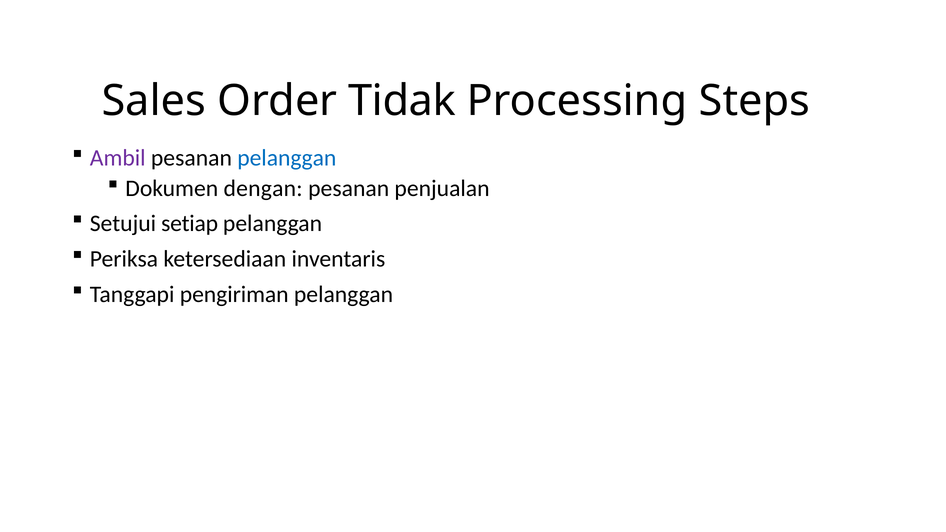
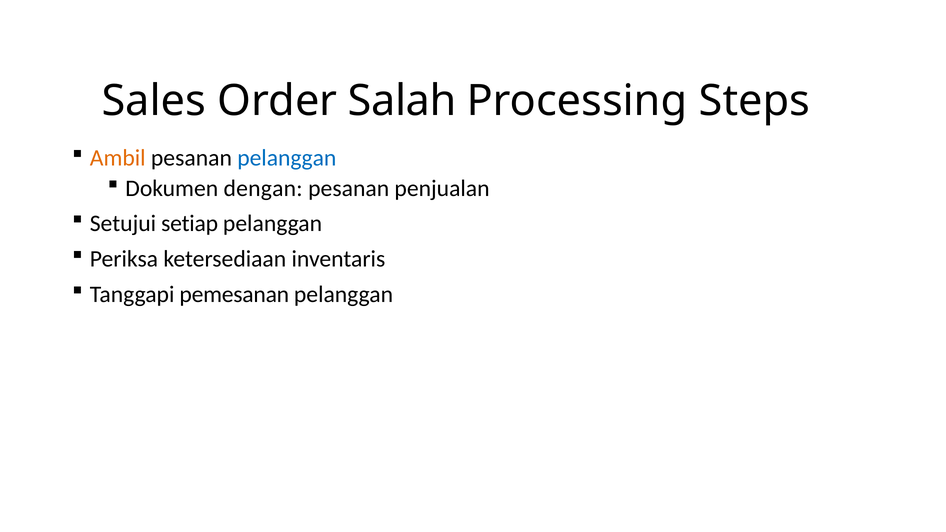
Tidak: Tidak -> Salah (402, 101)
Ambil colour: purple -> orange (118, 158)
pengiriman: pengiriman -> pemesanan (234, 294)
